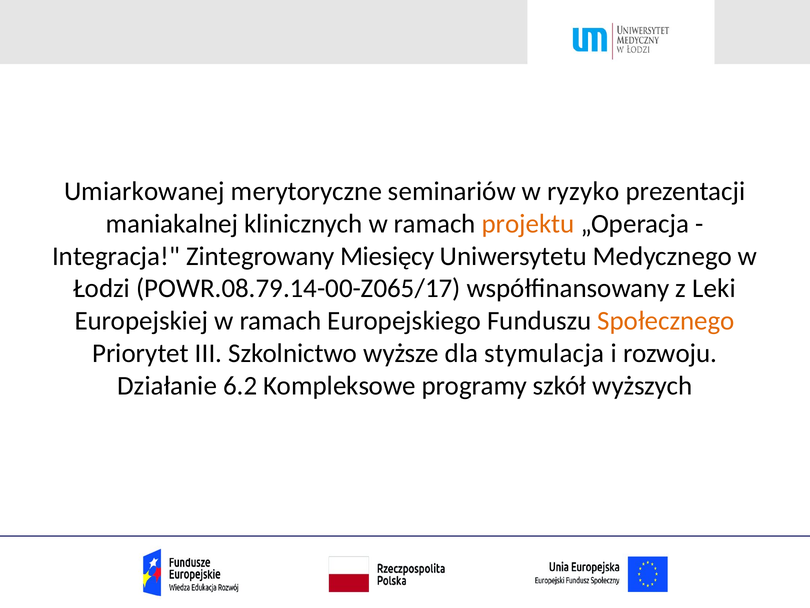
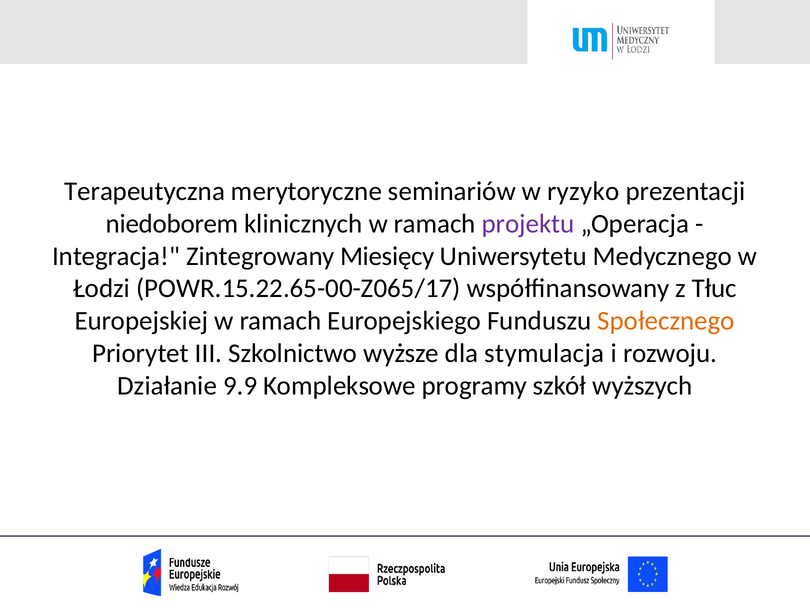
Umiarkowanej: Umiarkowanej -> Terapeutyczna (145, 191)
maniakalnej: maniakalnej -> niedoborem (172, 224)
projektu colour: orange -> purple (528, 224)
POWR.08.79.14-00-Z065/17: POWR.08.79.14-00-Z065/17 -> POWR.15.22.65-00-Z065/17 (298, 288)
Leki: Leki -> Tłuc (714, 288)
6.2: 6.2 -> 9.9 (240, 386)
